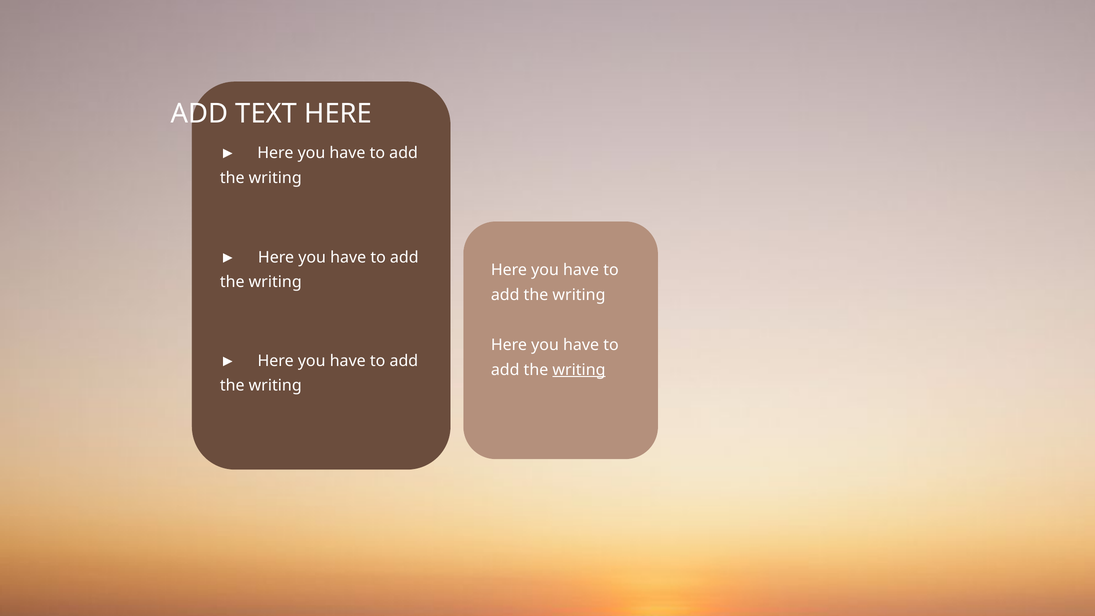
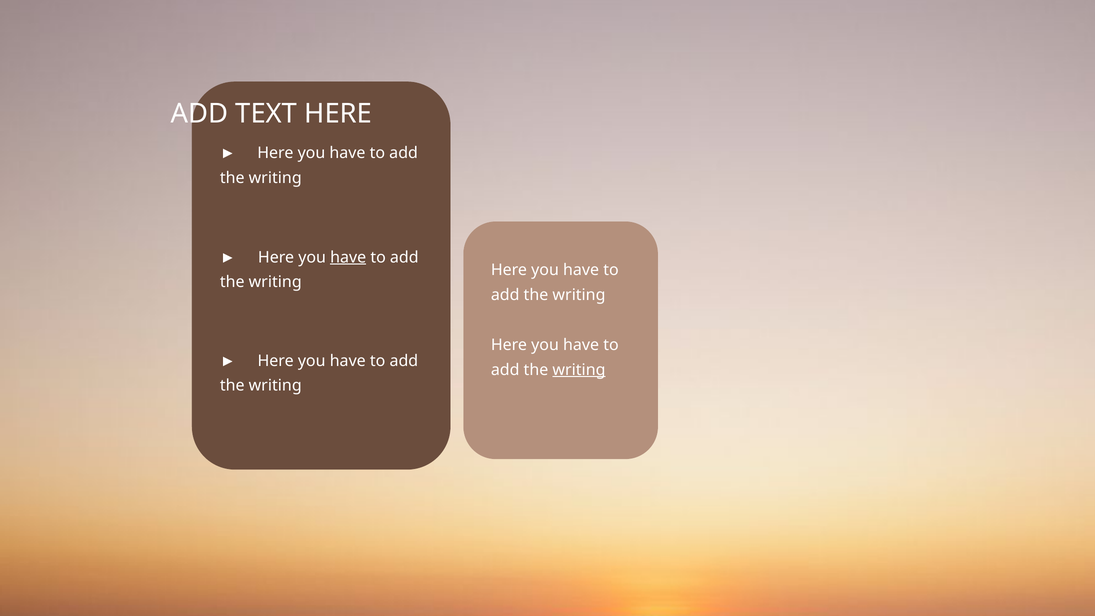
have underline: none -> present (348, 257)
